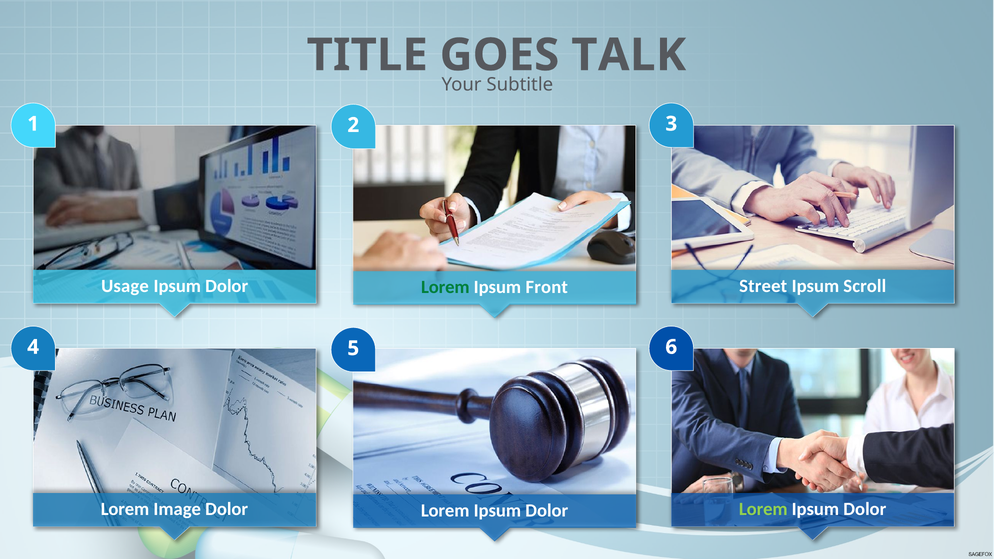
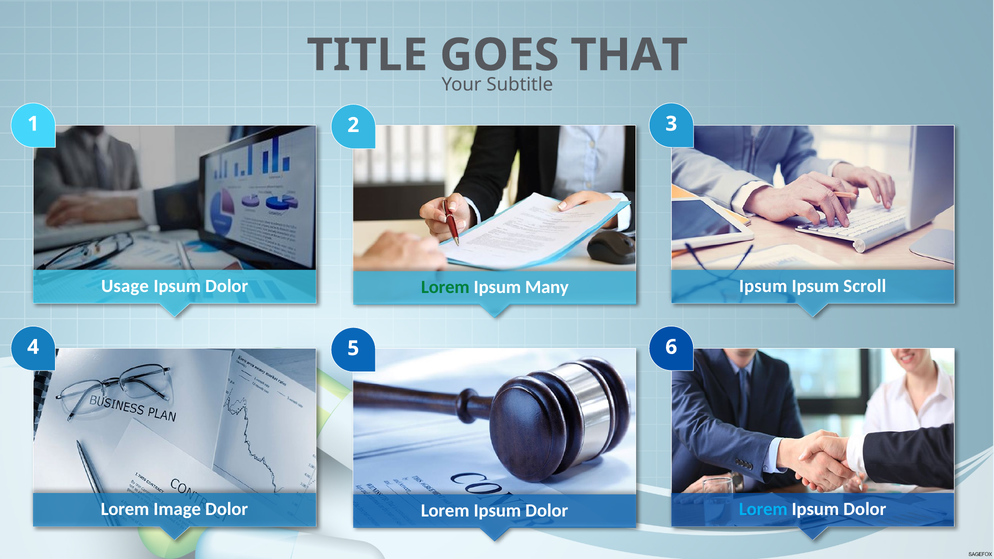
TALK: TALK -> THAT (629, 55)
Street: Street -> Ipsum (763, 286)
Front: Front -> Many (547, 287)
Lorem colour: light green -> light blue (763, 509)
